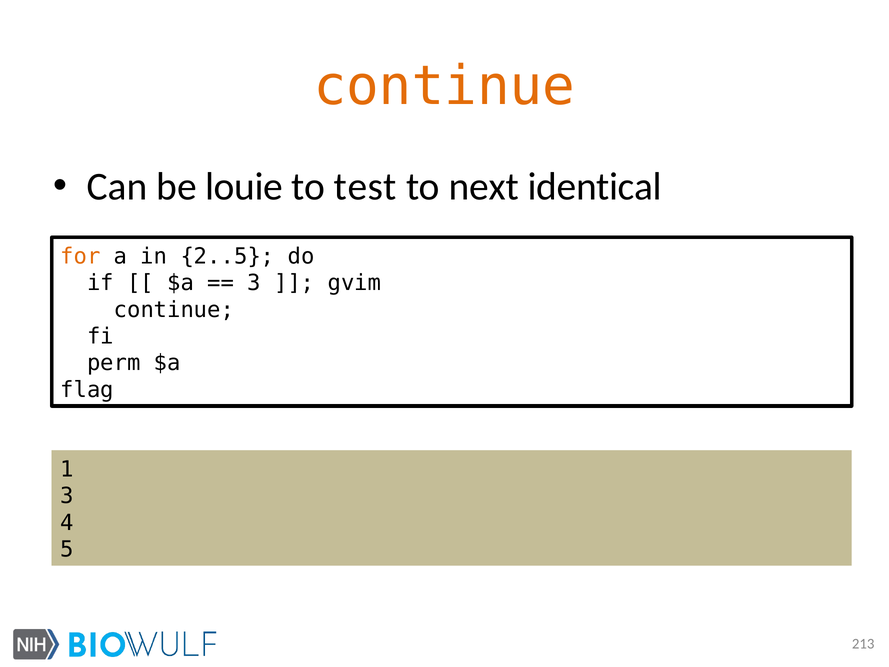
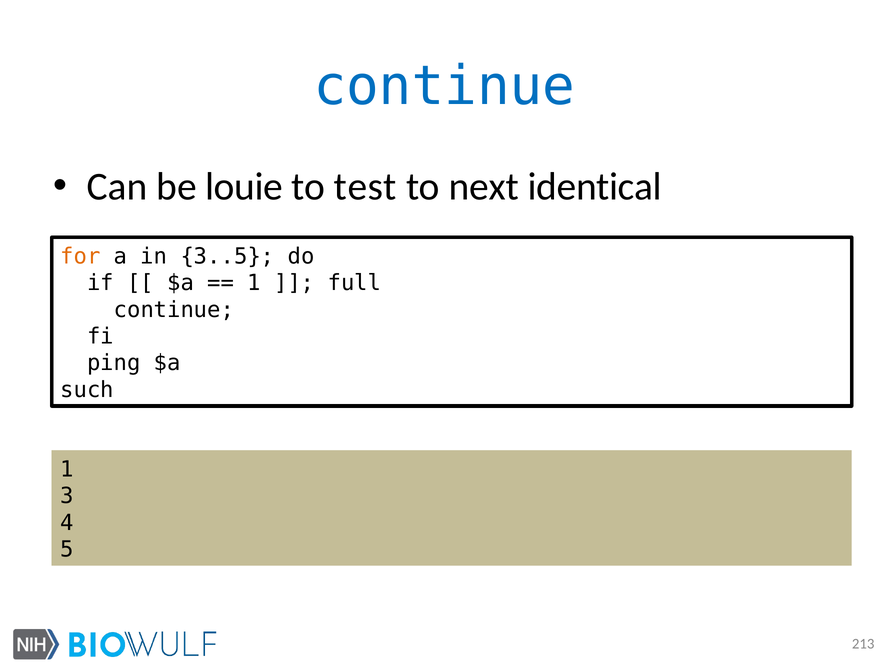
continue colour: orange -> blue (444, 86)
2..5: 2..5 -> 3..5 (227, 256)
3: 3 -> 1 (254, 283)
gvim: gvim -> full (354, 283)
perm: perm -> ping (114, 363)
flag: flag -> such (87, 390)
